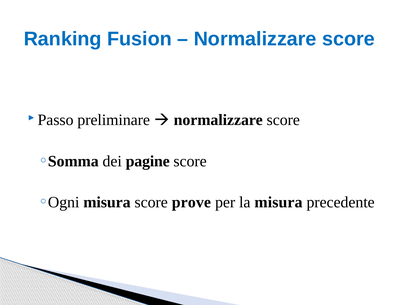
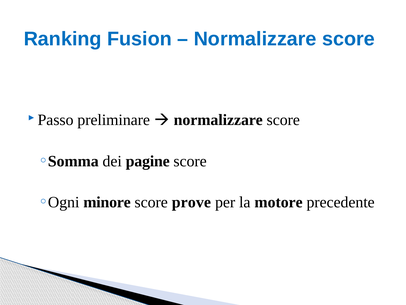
misura: misura -> minore (107, 202)
la misura: misura -> motore (279, 202)
